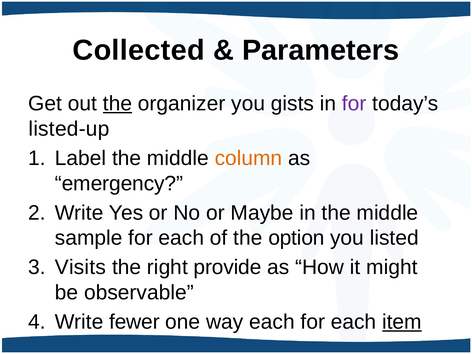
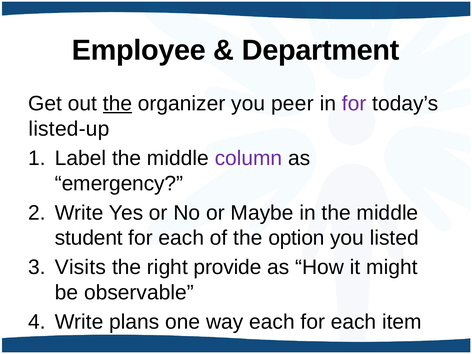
Collected: Collected -> Employee (139, 50)
Parameters: Parameters -> Department (321, 50)
gists: gists -> peer (292, 104)
column colour: orange -> purple (249, 158)
sample: sample -> student (89, 238)
fewer: fewer -> plans (134, 322)
item underline: present -> none (402, 322)
